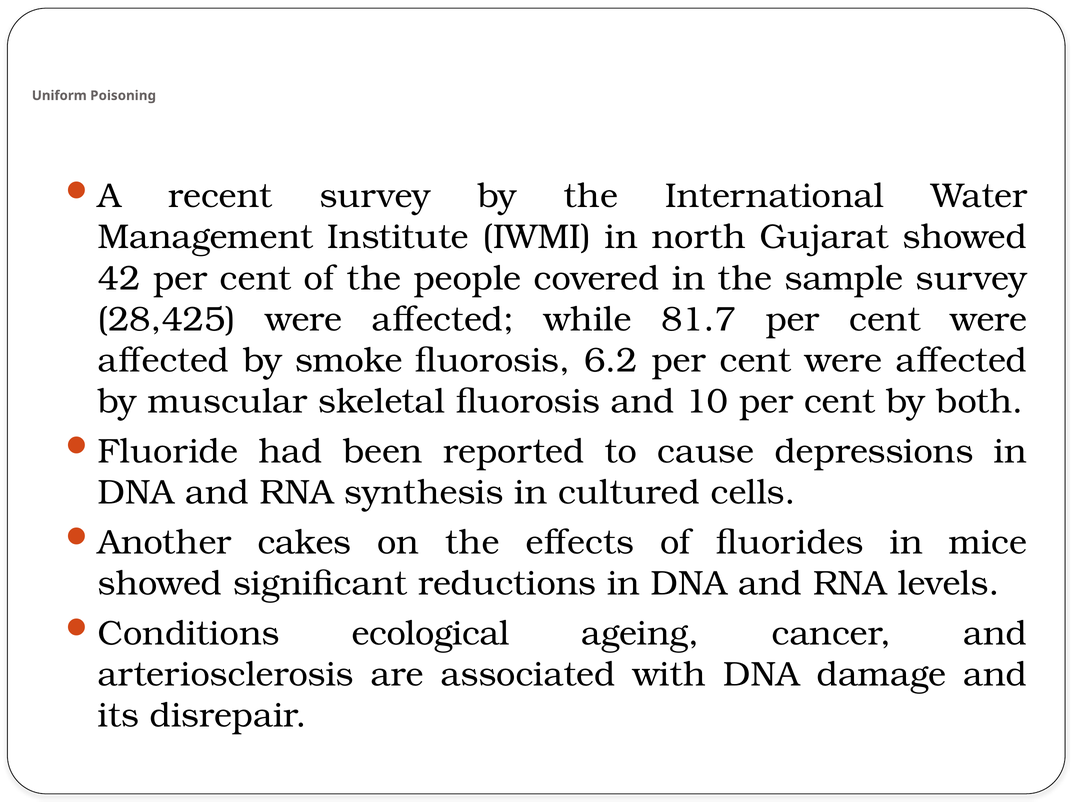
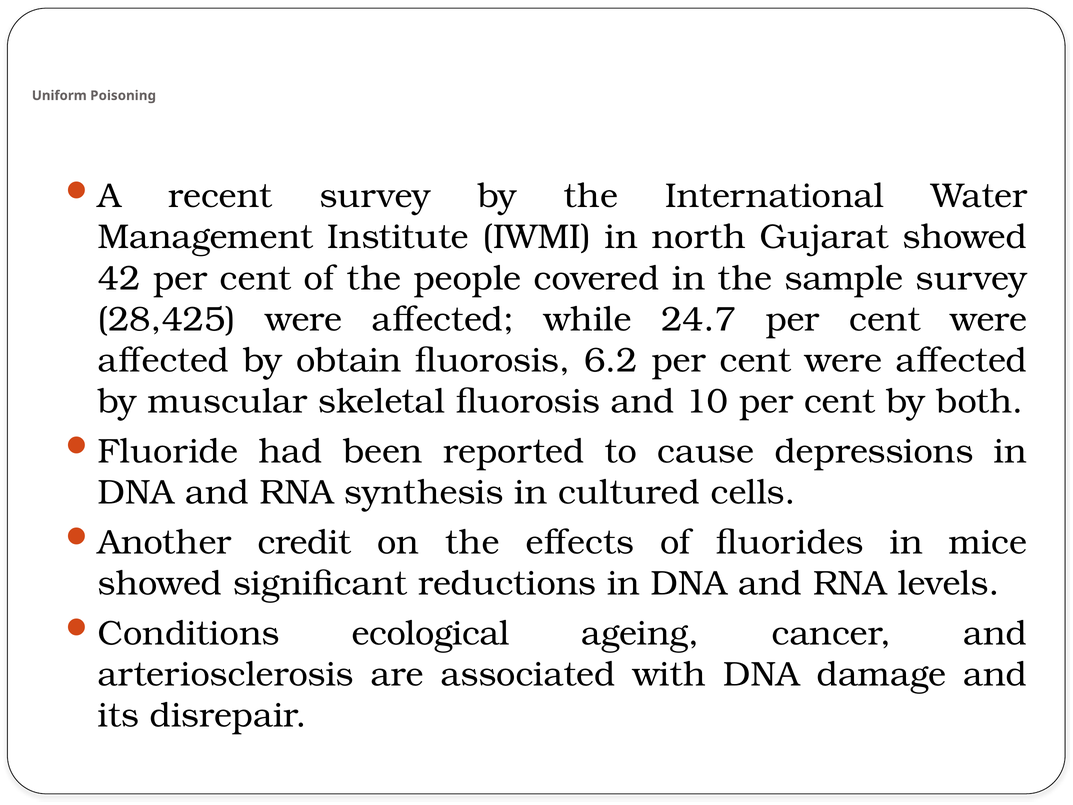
81.7: 81.7 -> 24.7 (699, 319)
smoke: smoke -> obtain (349, 360)
cakes: cakes -> credit (305, 542)
